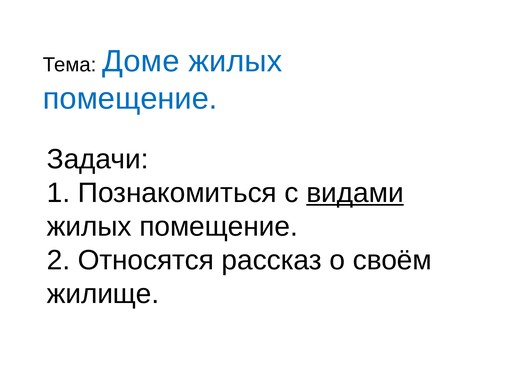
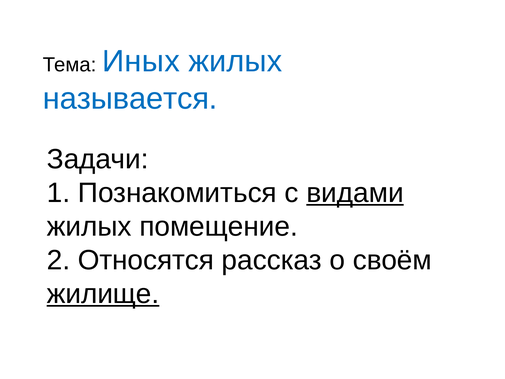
Доме: Доме -> Иных (141, 61)
помещение: помещение -> называется (130, 98)
жилище underline: none -> present (103, 294)
